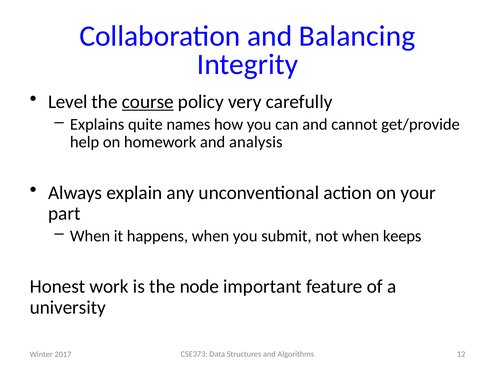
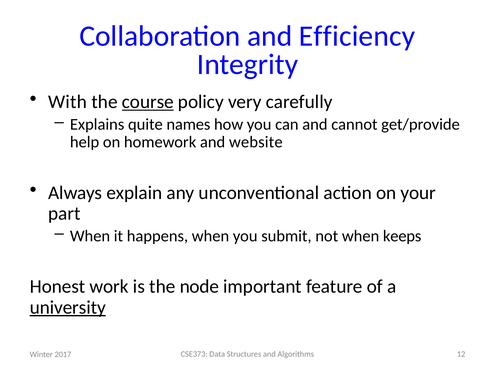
Balancing: Balancing -> Efficiency (357, 36)
Level: Level -> With (68, 102)
analysis: analysis -> website (256, 142)
university underline: none -> present (68, 308)
